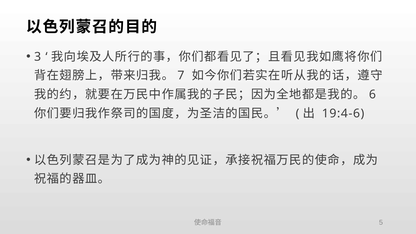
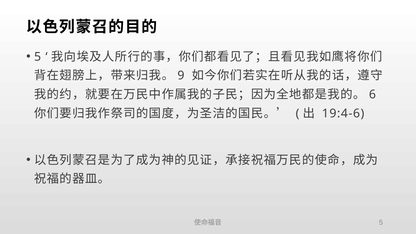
3: 3 -> 5 (38, 57)
7: 7 -> 9 (181, 76)
